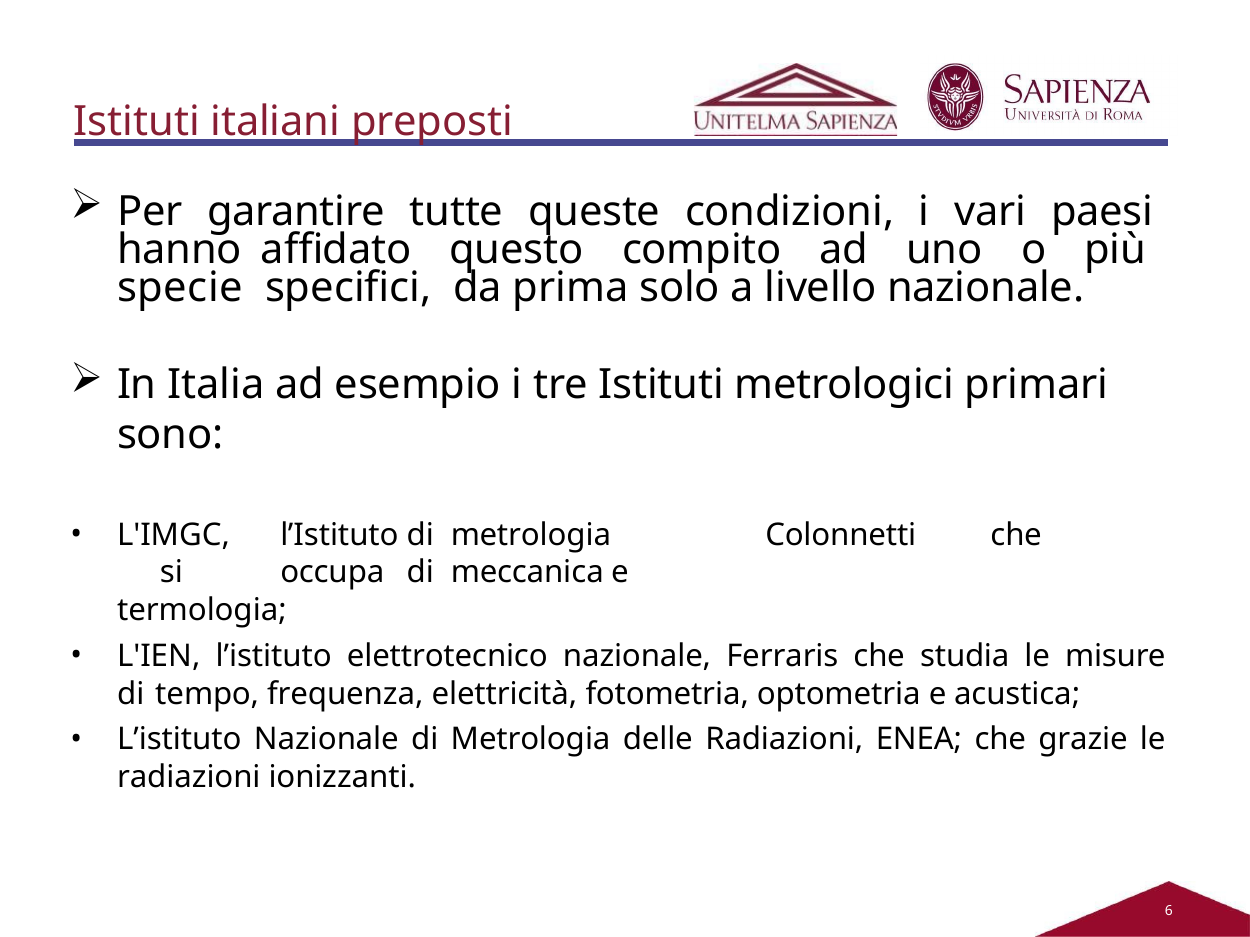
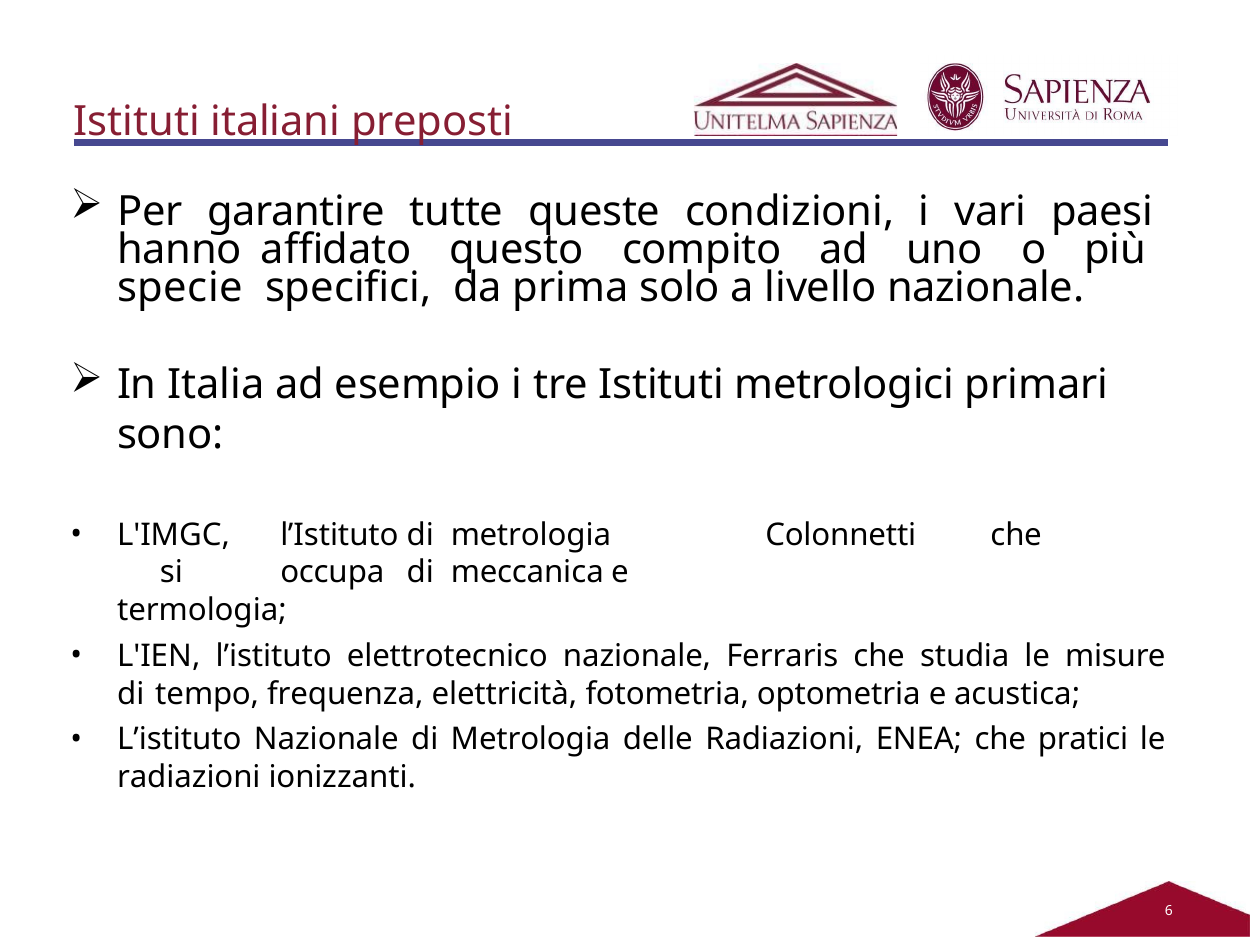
grazie: grazie -> pratici (1083, 740)
